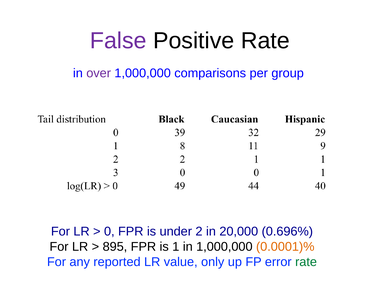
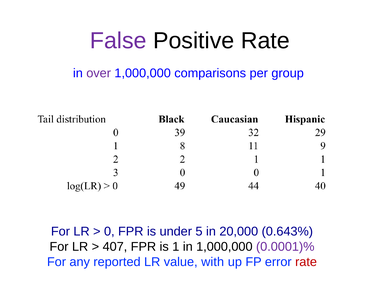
2: 2 -> 5 (199, 231)
0.696%: 0.696% -> 0.643% (287, 231)
895: 895 -> 407 (115, 247)
0.0001)% colour: orange -> purple (285, 247)
only: only -> with (213, 262)
rate colour: green -> red (306, 262)
